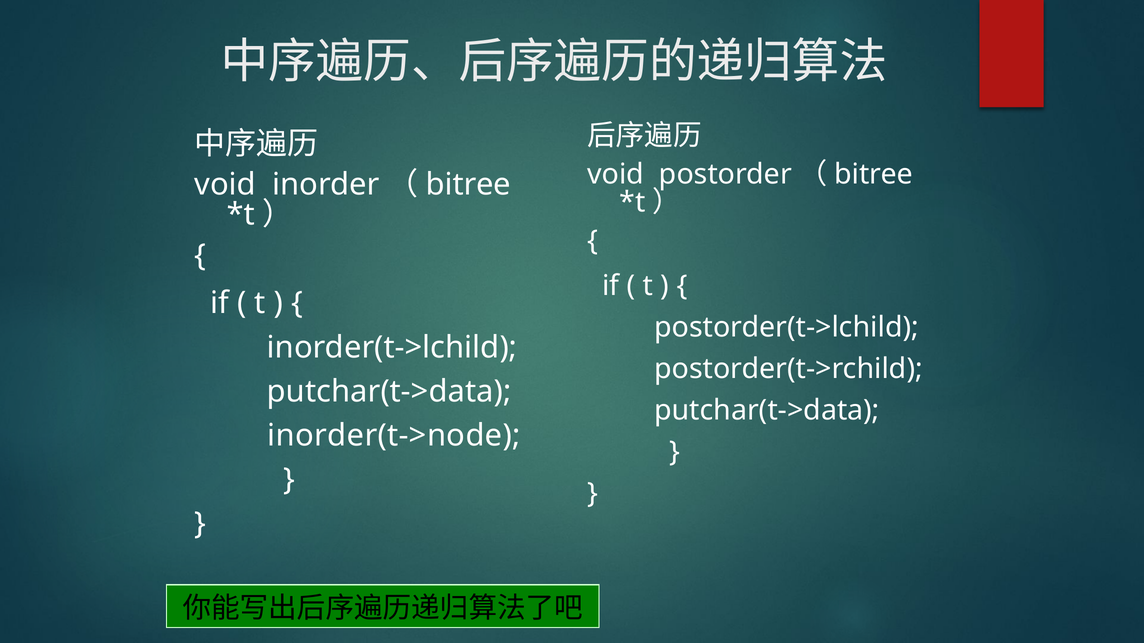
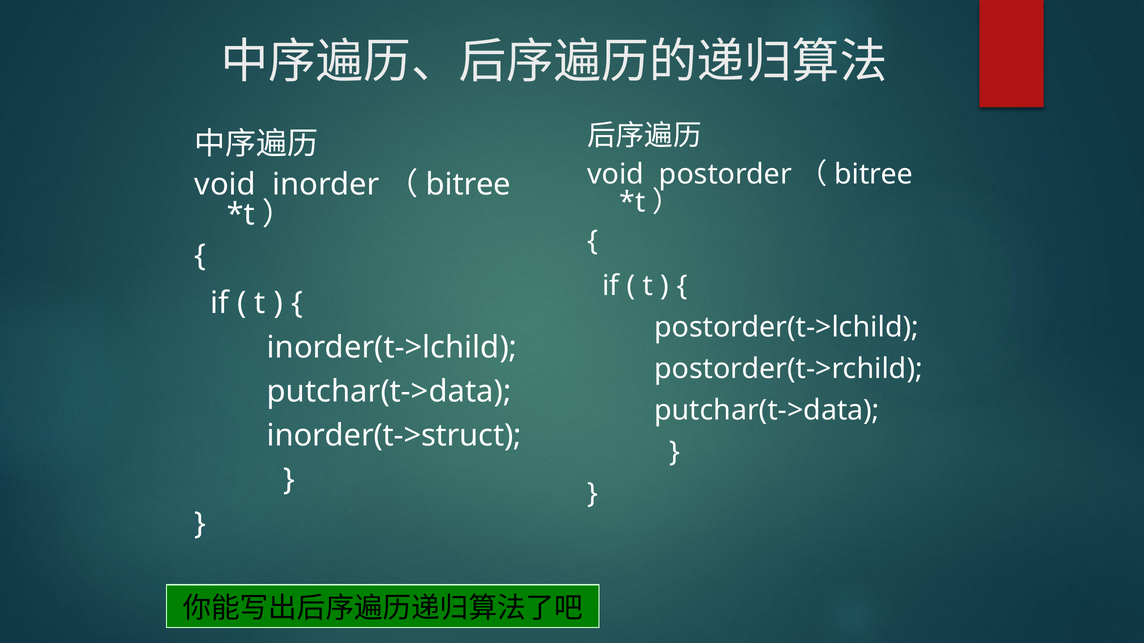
inorder(t->node: inorder(t->node -> inorder(t->struct (394, 436)
